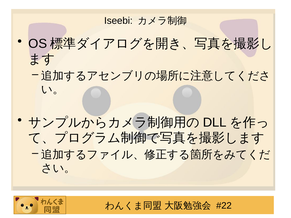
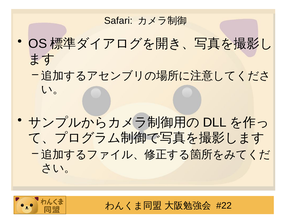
Iseebi: Iseebi -> Safari (118, 21)
